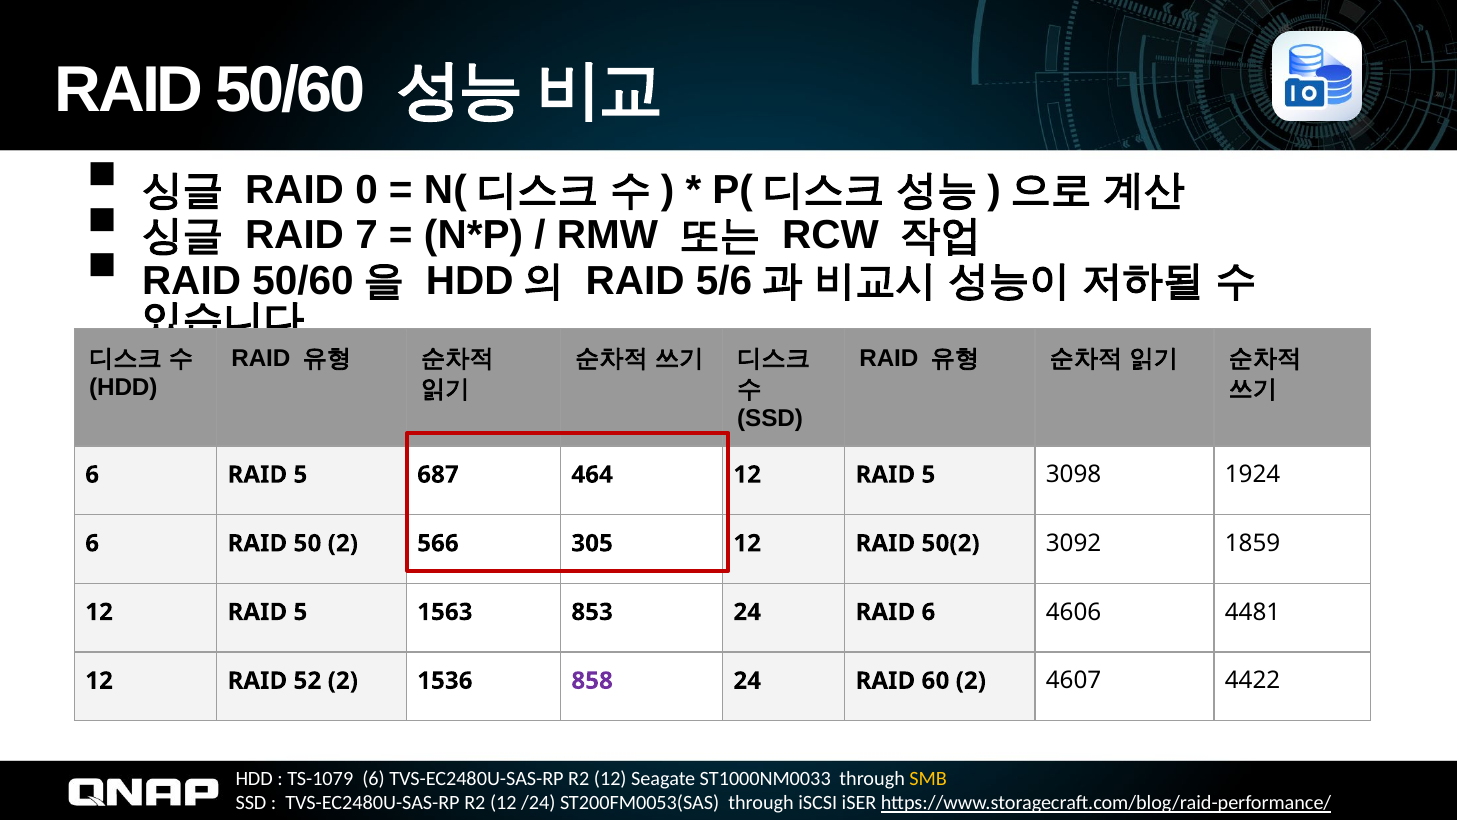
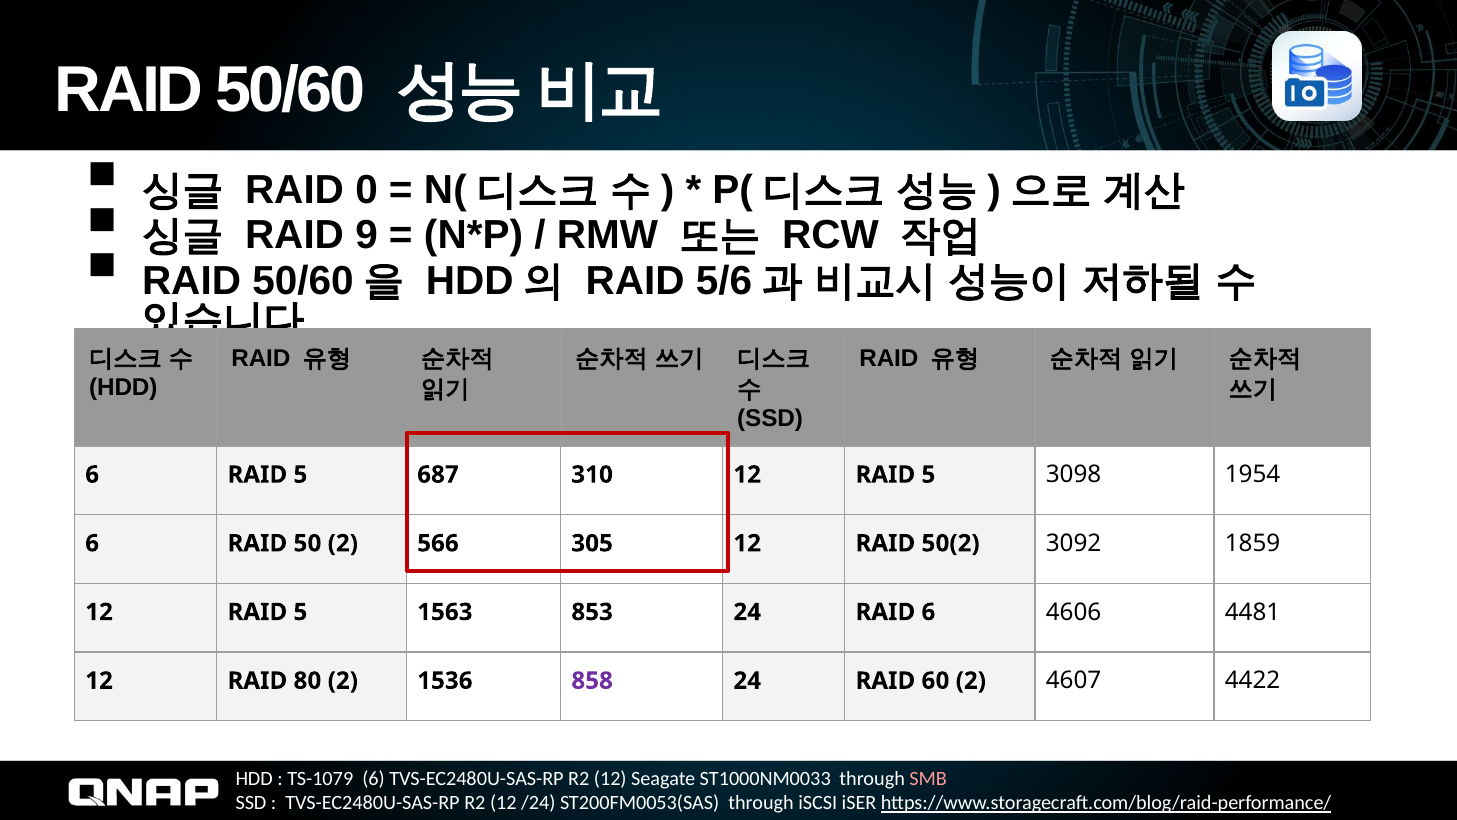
7: 7 -> 9 (367, 235)
464: 464 -> 310 (592, 474)
1924: 1924 -> 1954 (1253, 474)
52: 52 -> 80 (307, 680)
SMB colour: yellow -> pink (928, 778)
